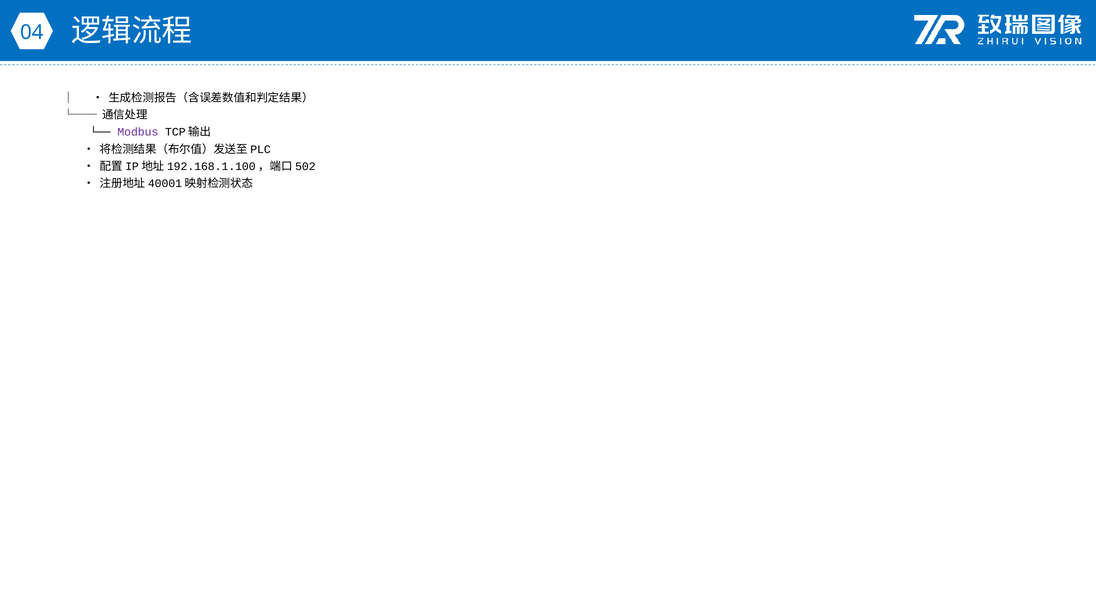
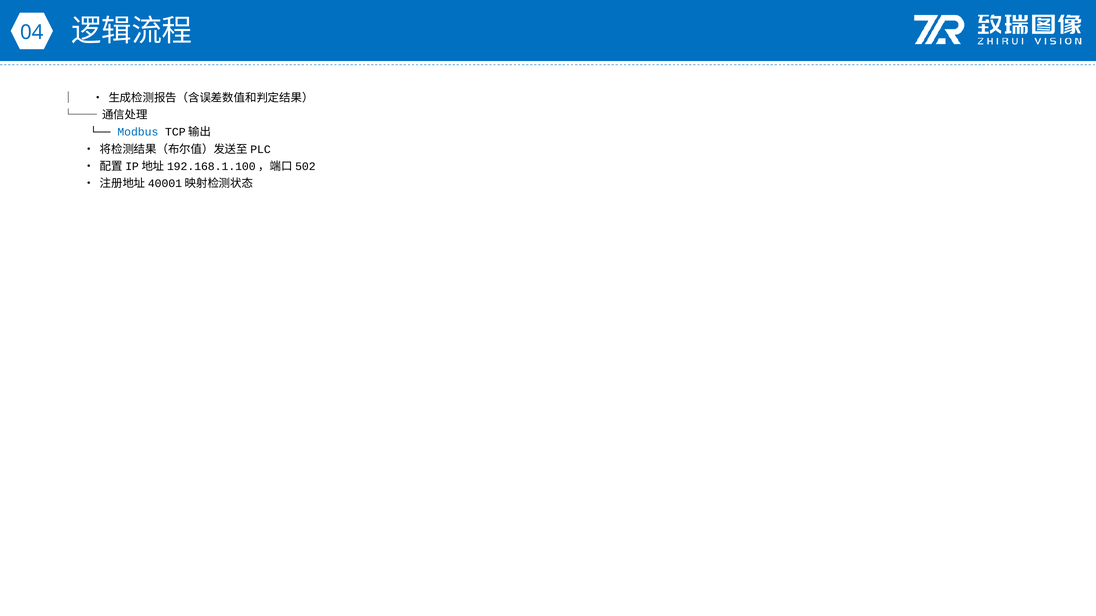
Modbus colour: purple -> blue (138, 132)
